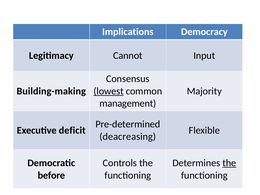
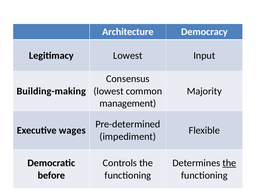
Implications: Implications -> Architecture (128, 32)
Legitimacy Cannot: Cannot -> Lowest (128, 55)
lowest underline: present -> none (109, 91)
deficit: deficit -> wages (72, 130)
deacreasing: deacreasing -> impediment (128, 136)
